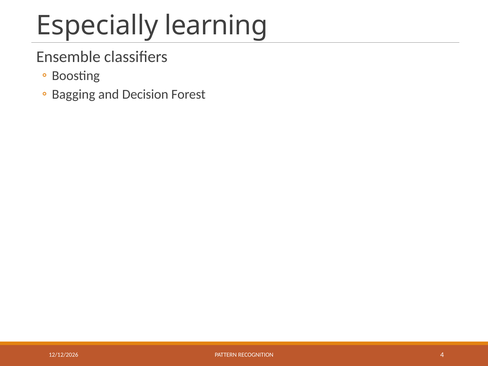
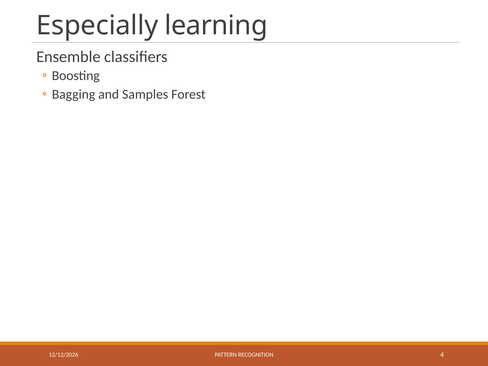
Decision: Decision -> Samples (145, 94)
